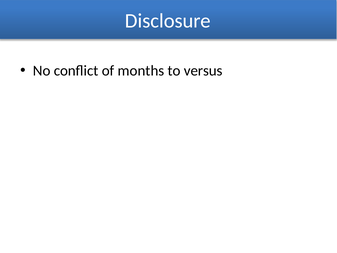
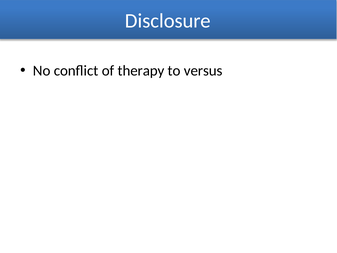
months: months -> therapy (141, 71)
